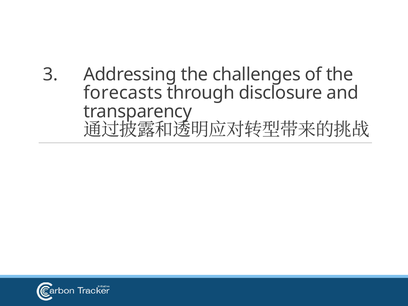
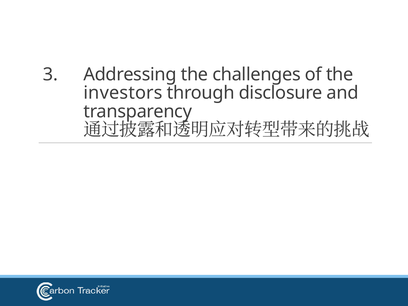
forecasts: forecasts -> investors (123, 93)
